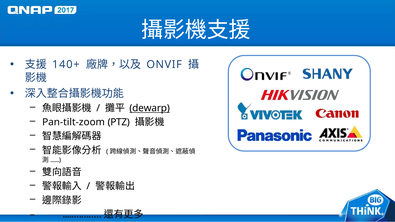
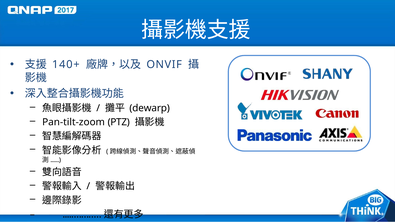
dewarp underline: present -> none (150, 108)
